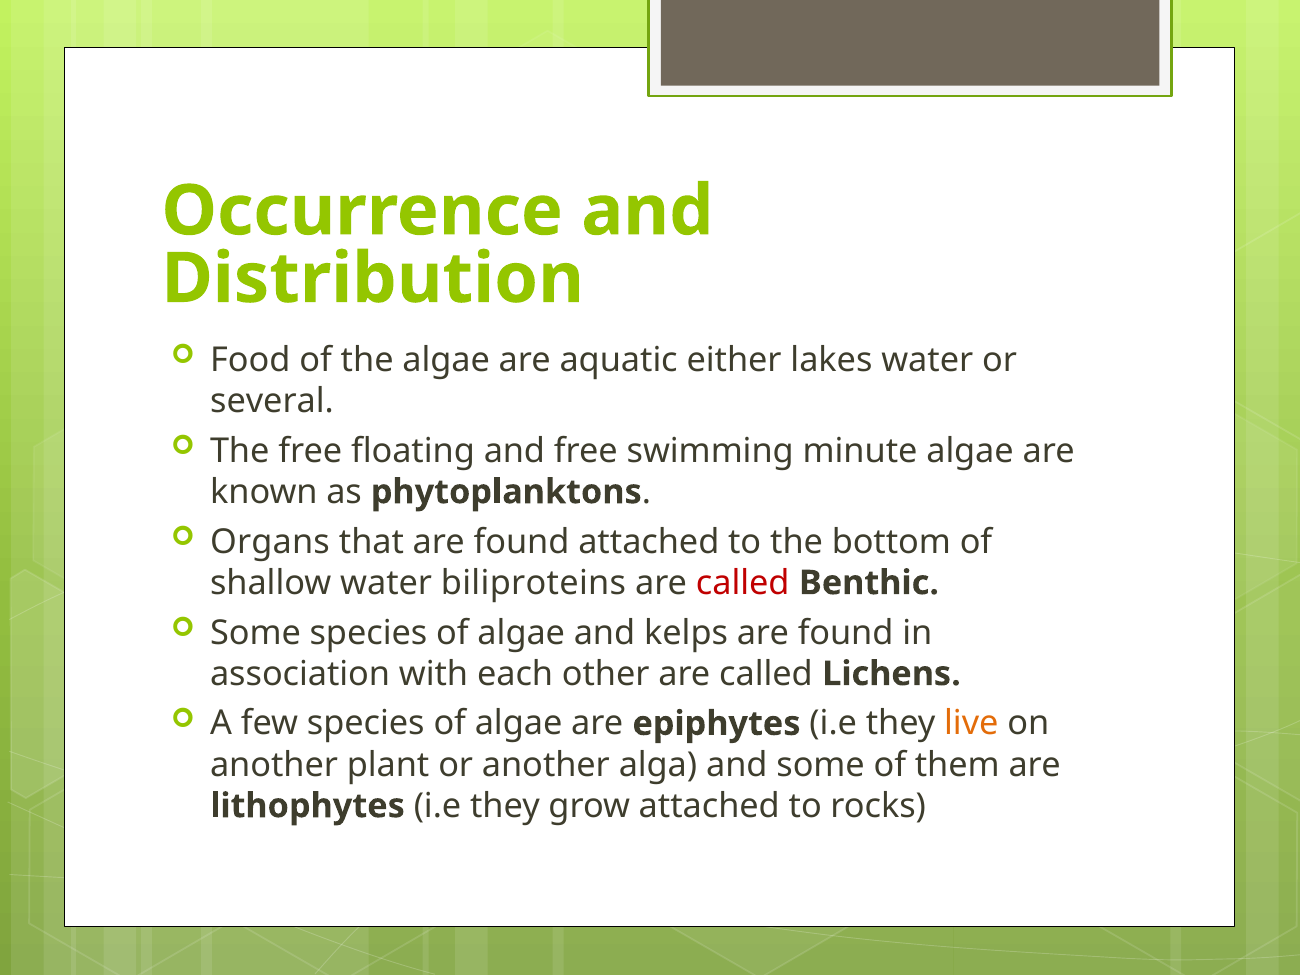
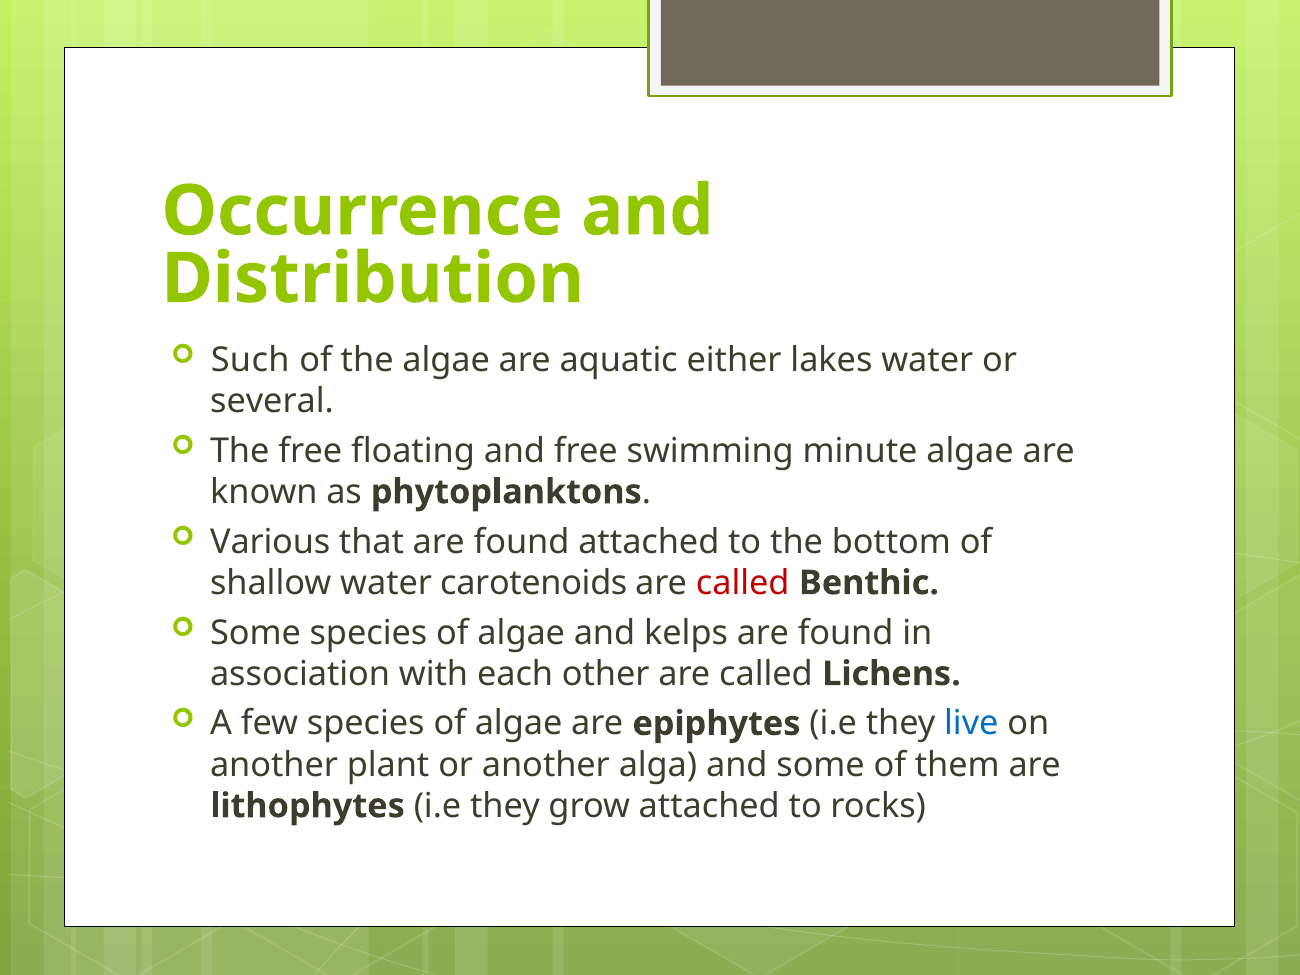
Food: Food -> Such (250, 360)
Organs: Organs -> Various (270, 542)
biliproteins: biliproteins -> carotenoids (534, 583)
live colour: orange -> blue (971, 724)
